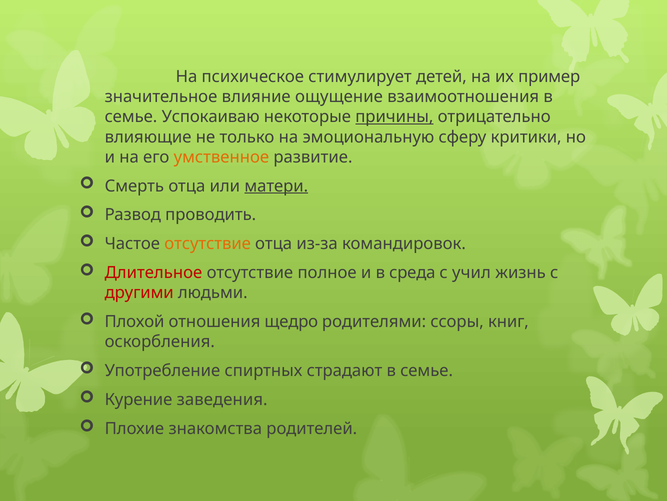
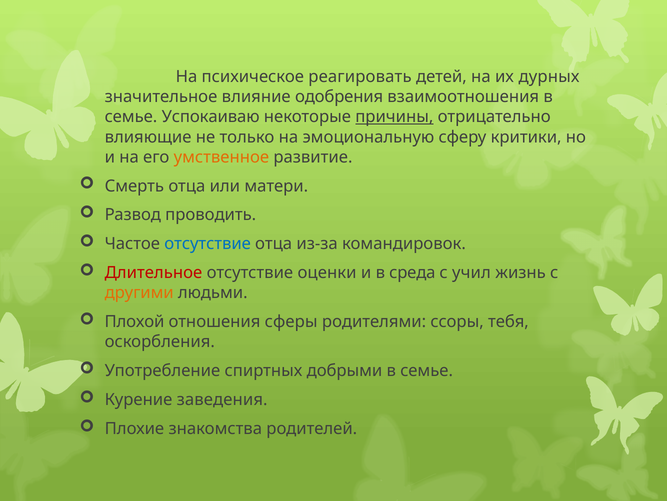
стимулирует: стимулирует -> реагировать (360, 77)
пример: пример -> дурных (549, 77)
ощущение: ощущение -> одобрения (339, 97)
матери underline: present -> none (276, 186)
отсутствие colour: orange -> blue (208, 244)
полное: полное -> оценки (327, 272)
другими colour: red -> orange (139, 292)
щедро: щедро -> сферы (291, 321)
книг: книг -> тебя (508, 321)
страдают: страдают -> добрыми (344, 370)
